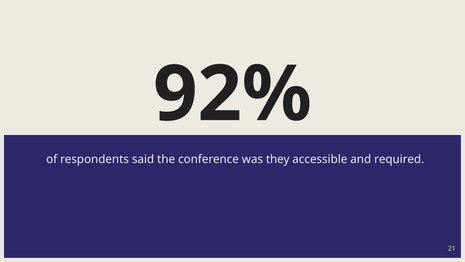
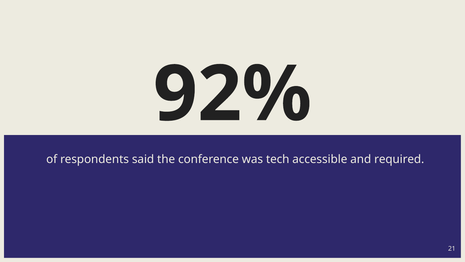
they: they -> tech (278, 159)
